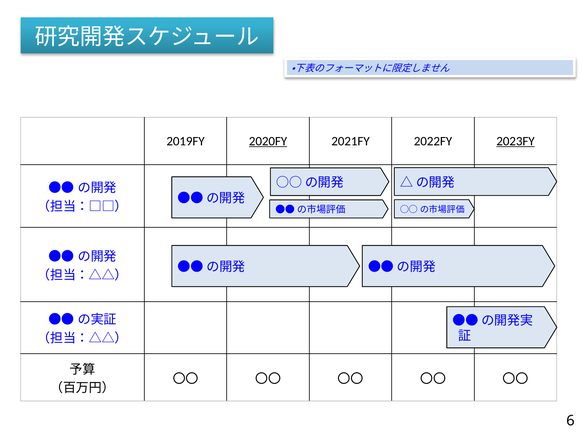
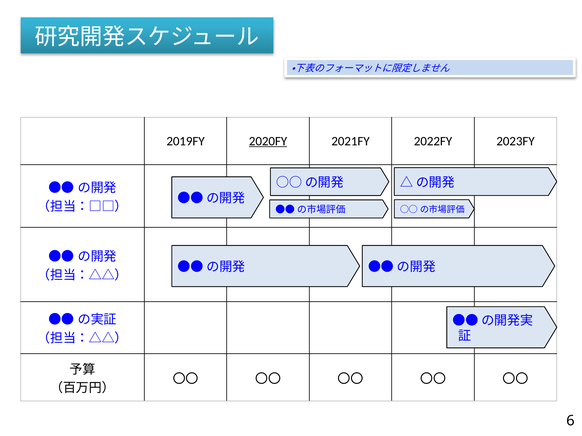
2023FY underline: present -> none (516, 141)
